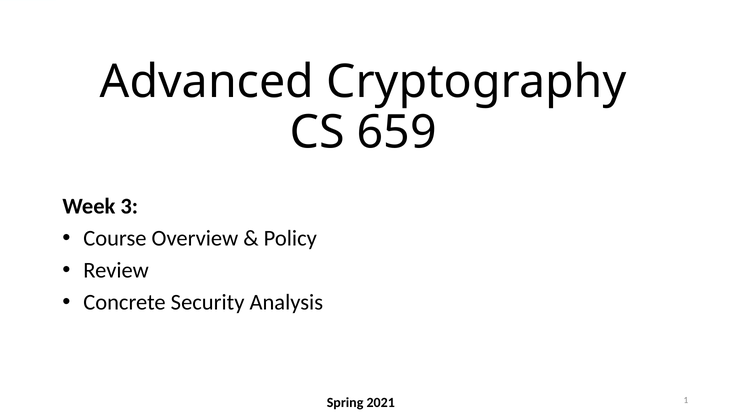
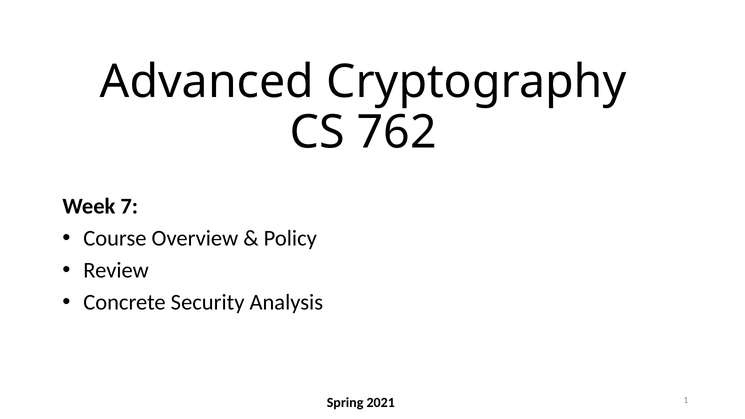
659: 659 -> 762 (397, 132)
3: 3 -> 7 (129, 206)
